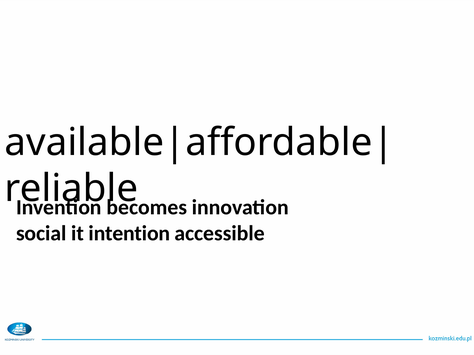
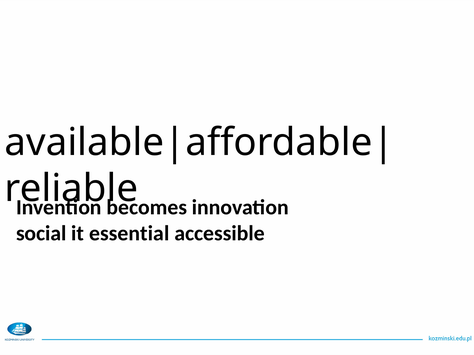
intention: intention -> essential (129, 234)
